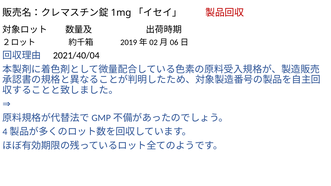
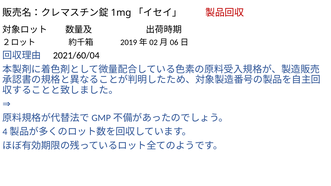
2021/40/04: 2021/40/04 -> 2021/60/04 (76, 56)
